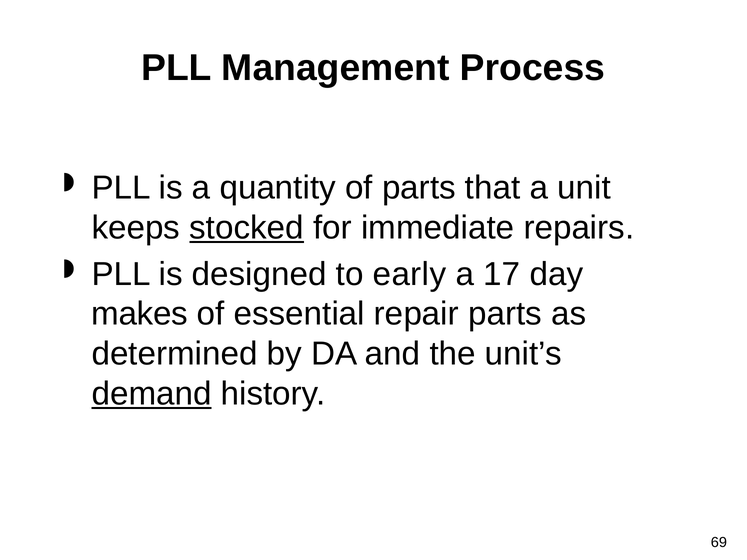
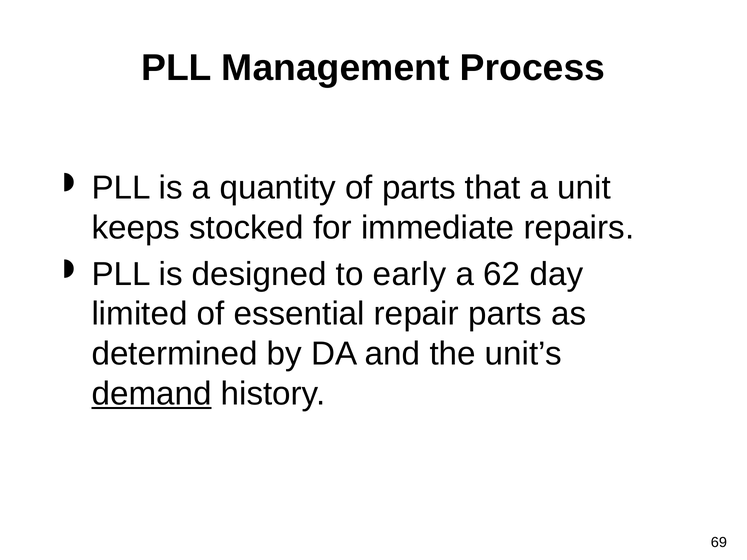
stocked underline: present -> none (247, 228)
17: 17 -> 62 (502, 274)
makes: makes -> limited (140, 314)
